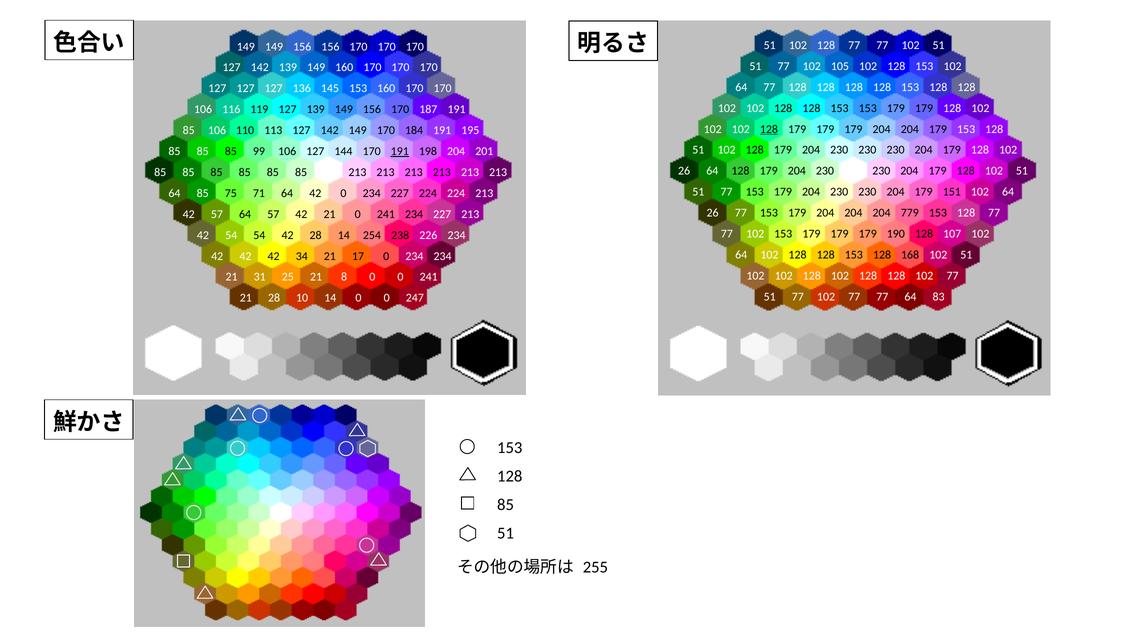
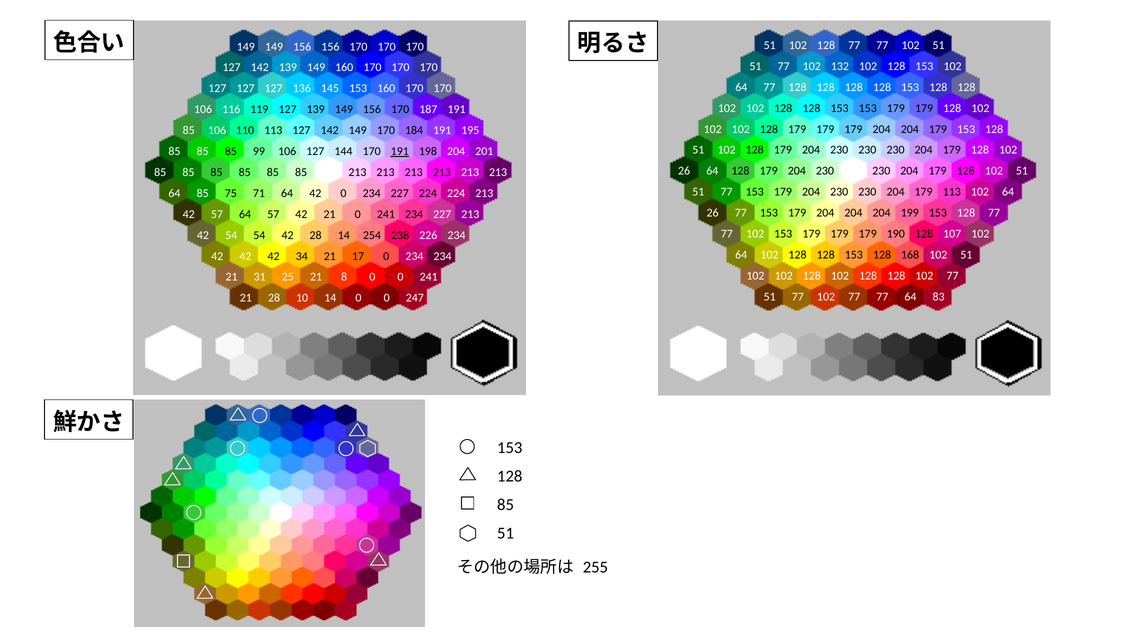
105: 105 -> 132 (840, 66)
128 underline: present -> none (769, 129)
179 151: 151 -> 113 (952, 192)
779: 779 -> 199 (910, 213)
